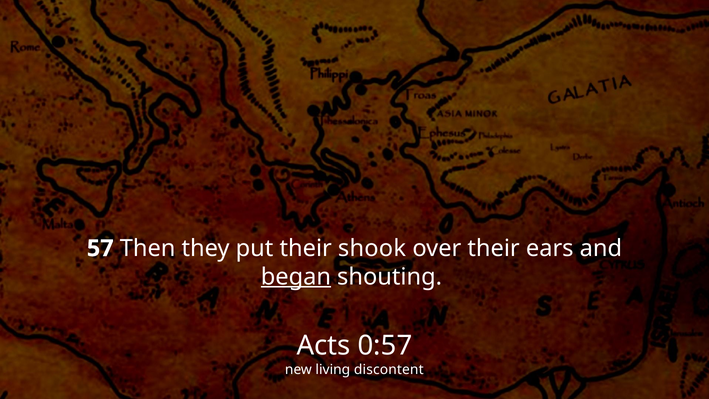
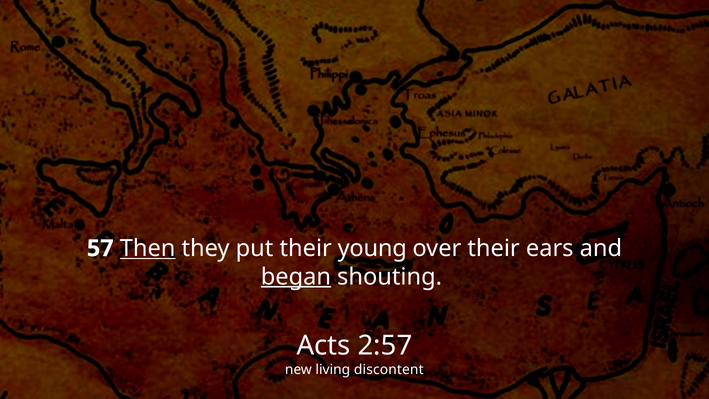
Then underline: none -> present (148, 248)
shook: shook -> young (372, 248)
0:57: 0:57 -> 2:57 (385, 345)
